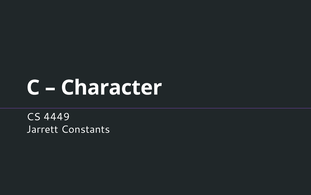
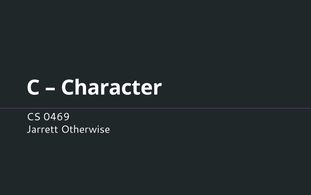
4449: 4449 -> 0469 (57, 117)
Constants: Constants -> Otherwise (86, 129)
